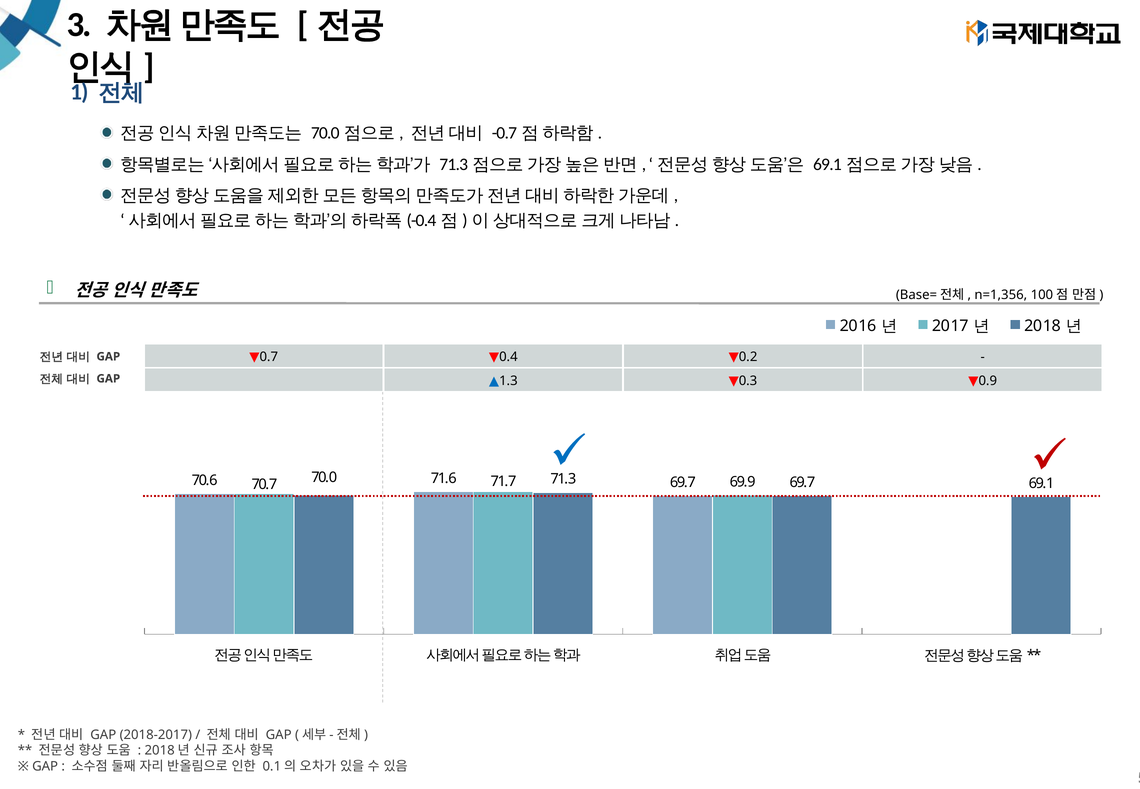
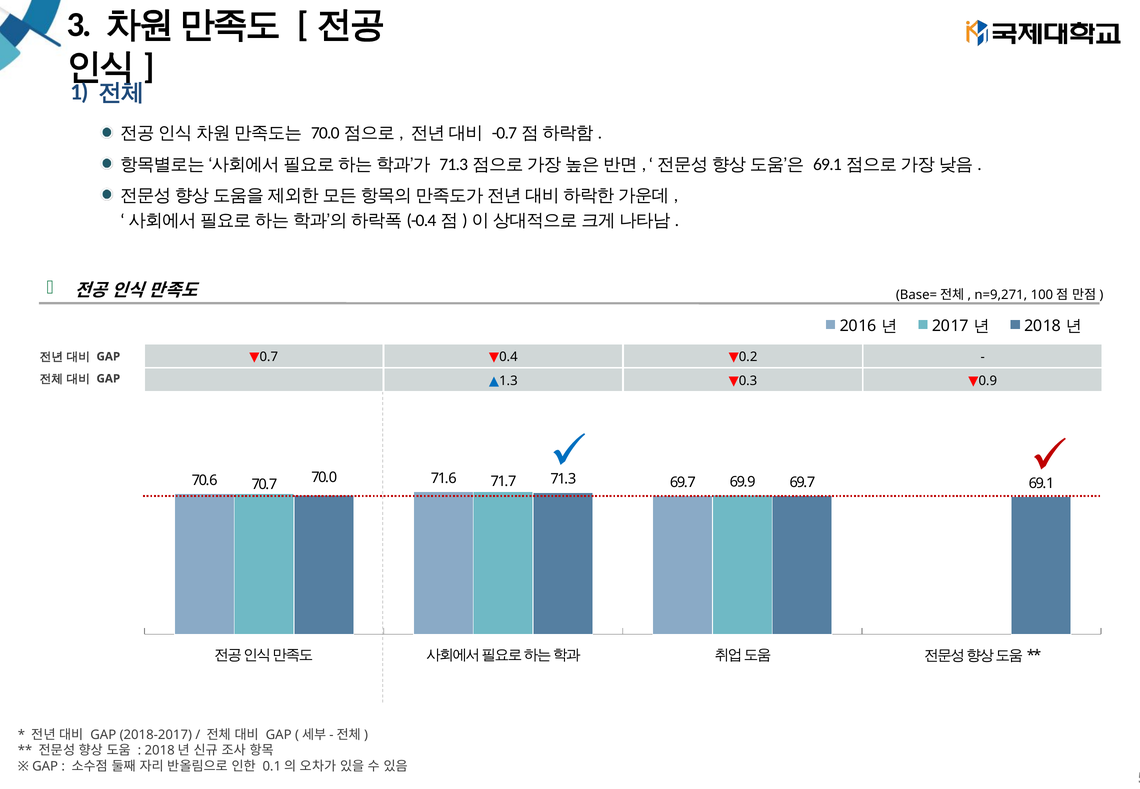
n=1,356: n=1,356 -> n=9,271 (1001, 295)
